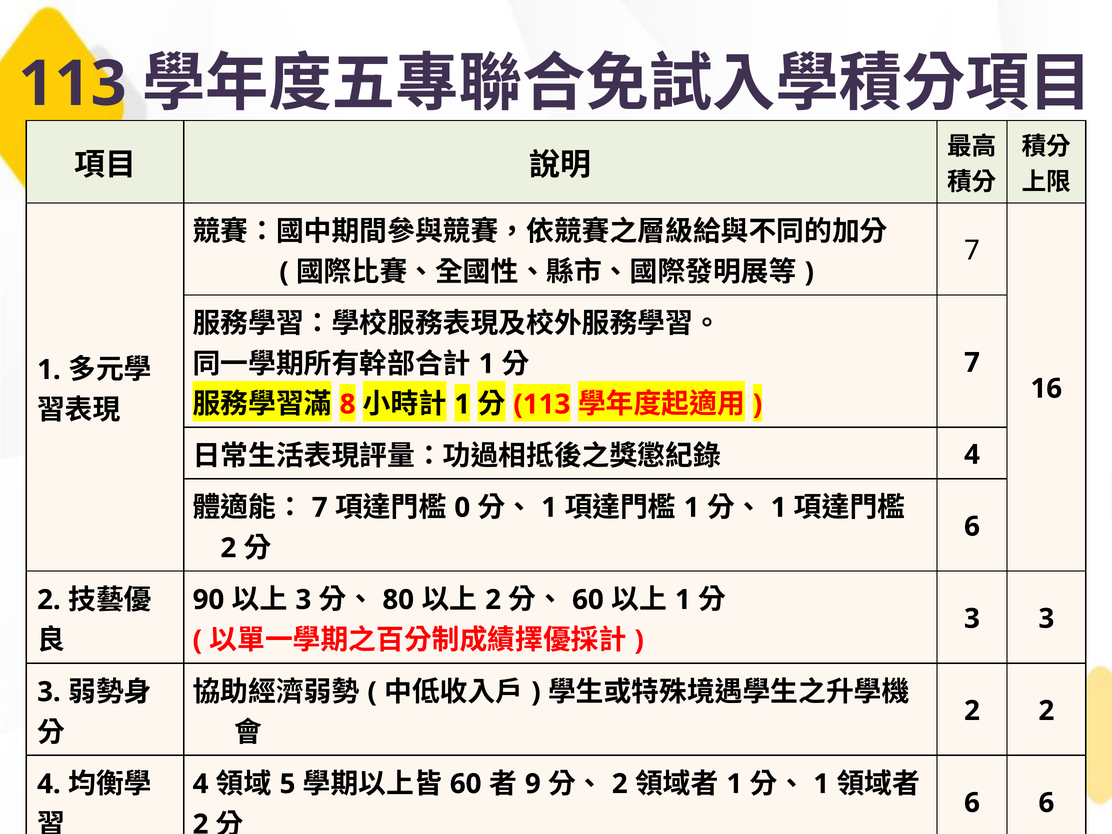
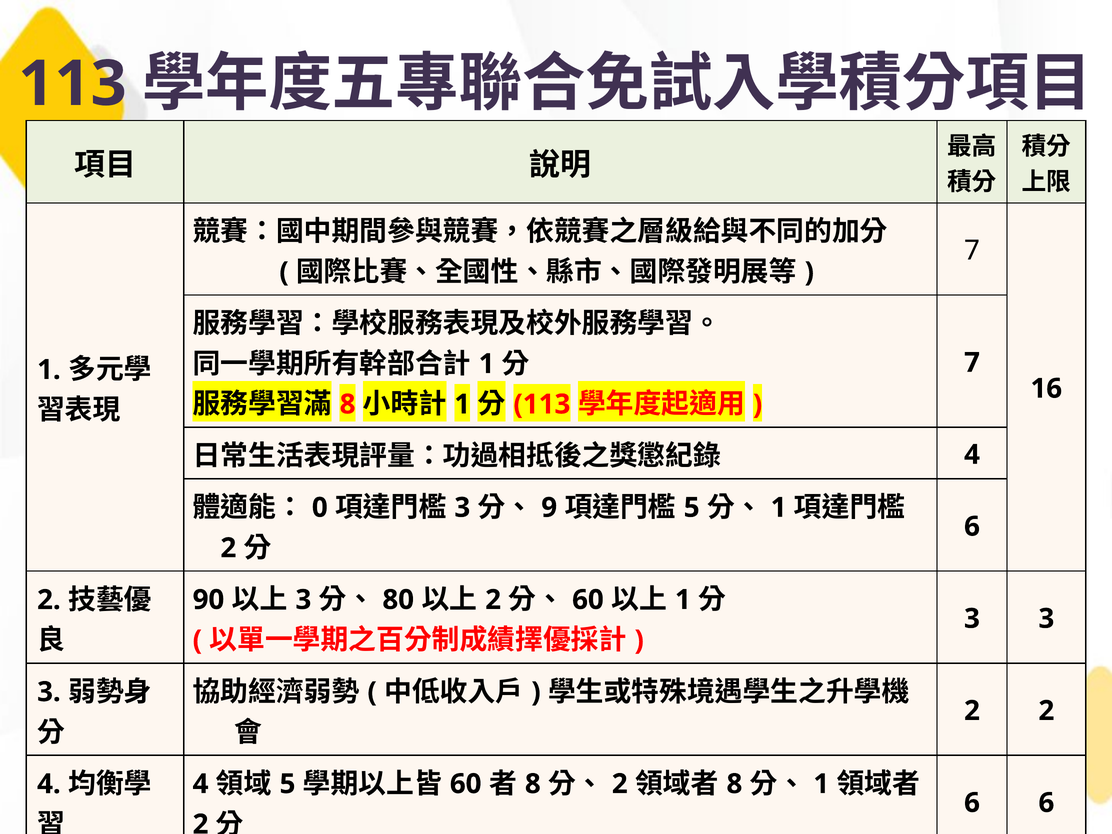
7: 7 -> 0 (320, 508)
0: 0 -> 3 (462, 508)
1: 1 -> 9 (549, 508)
1: 1 -> 5 (692, 508)
9: 9 -> 8 (533, 784)
1: 1 -> 8 (734, 784)
